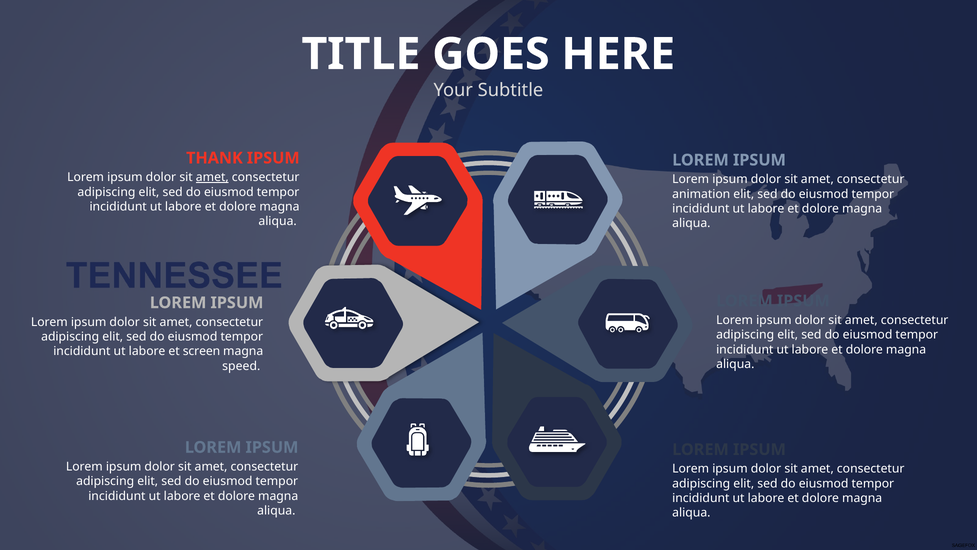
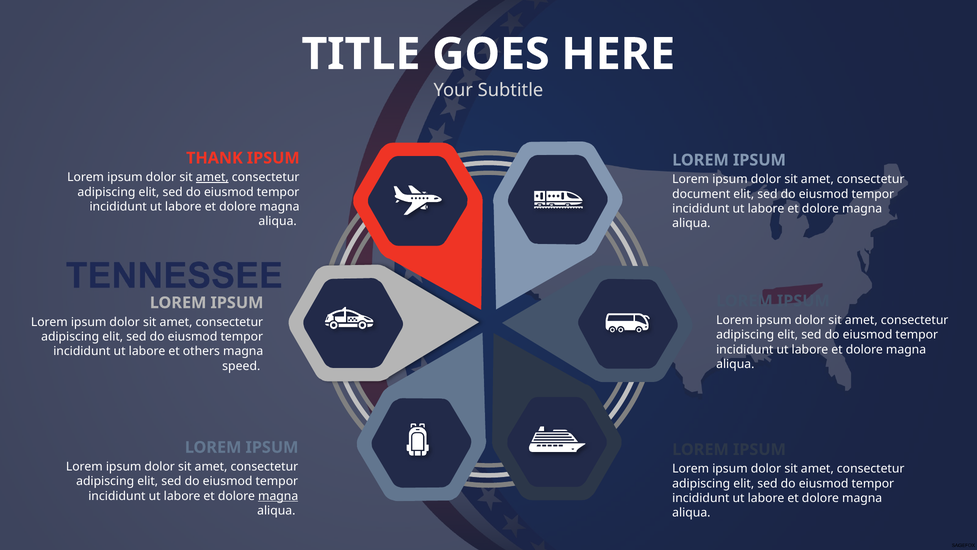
animation: animation -> document (701, 194)
screen: screen -> others (201, 351)
magna underline: none -> present (278, 496)
